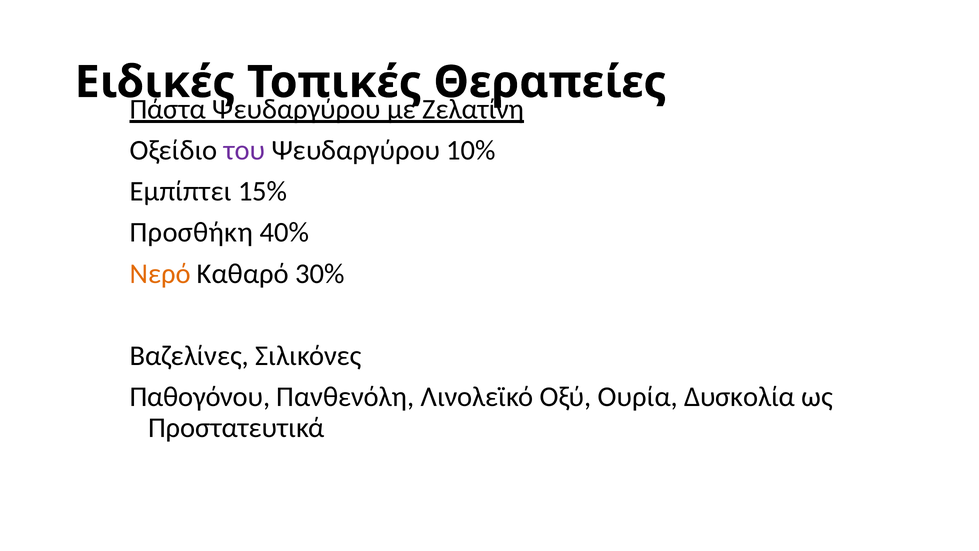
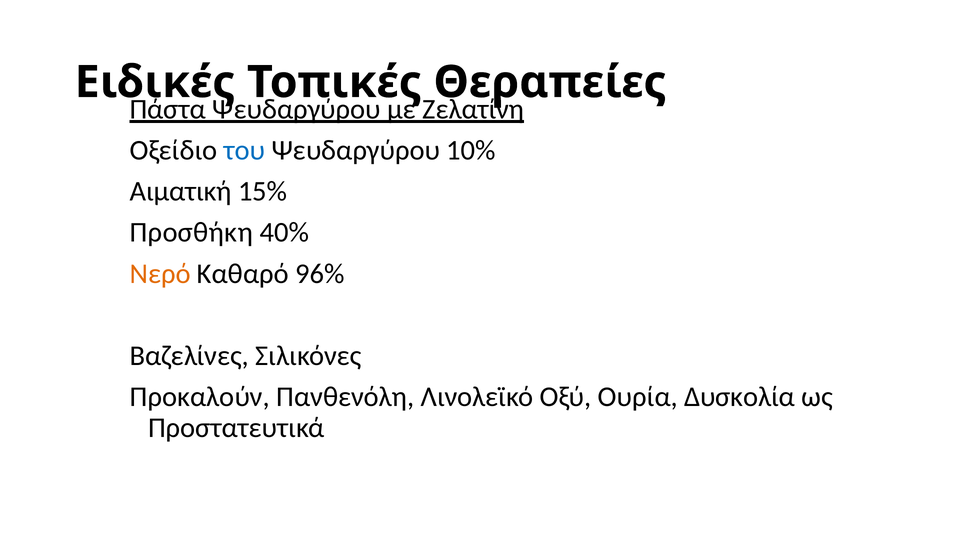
του colour: purple -> blue (245, 150)
Εμπίπτει: Εμπίπτει -> Αιματική (181, 191)
30%: 30% -> 96% (320, 273)
Παθογόνου: Παθογόνου -> Προκαλούν (200, 397)
